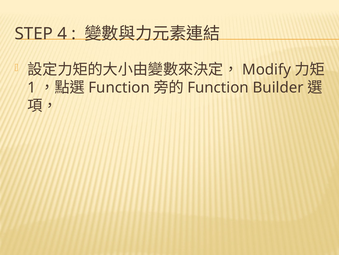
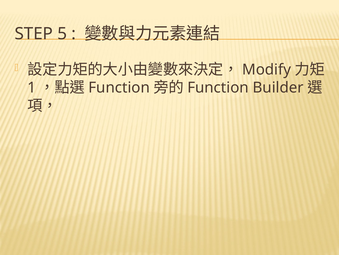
4: 4 -> 5 (62, 34)
